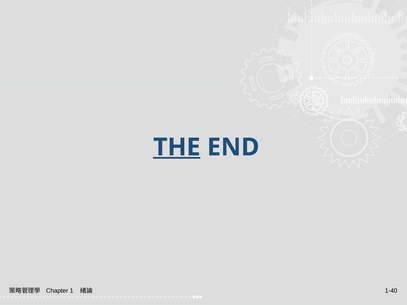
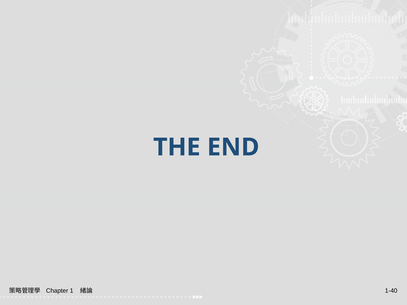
THE underline: present -> none (177, 147)
